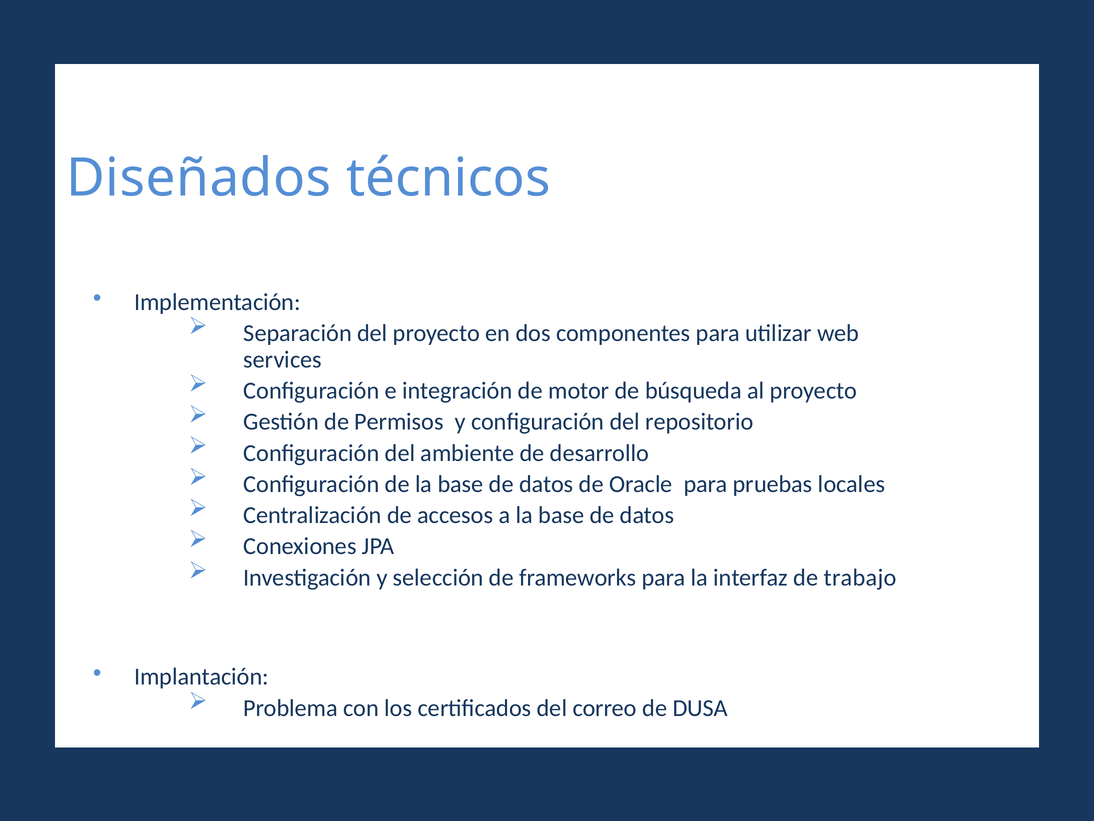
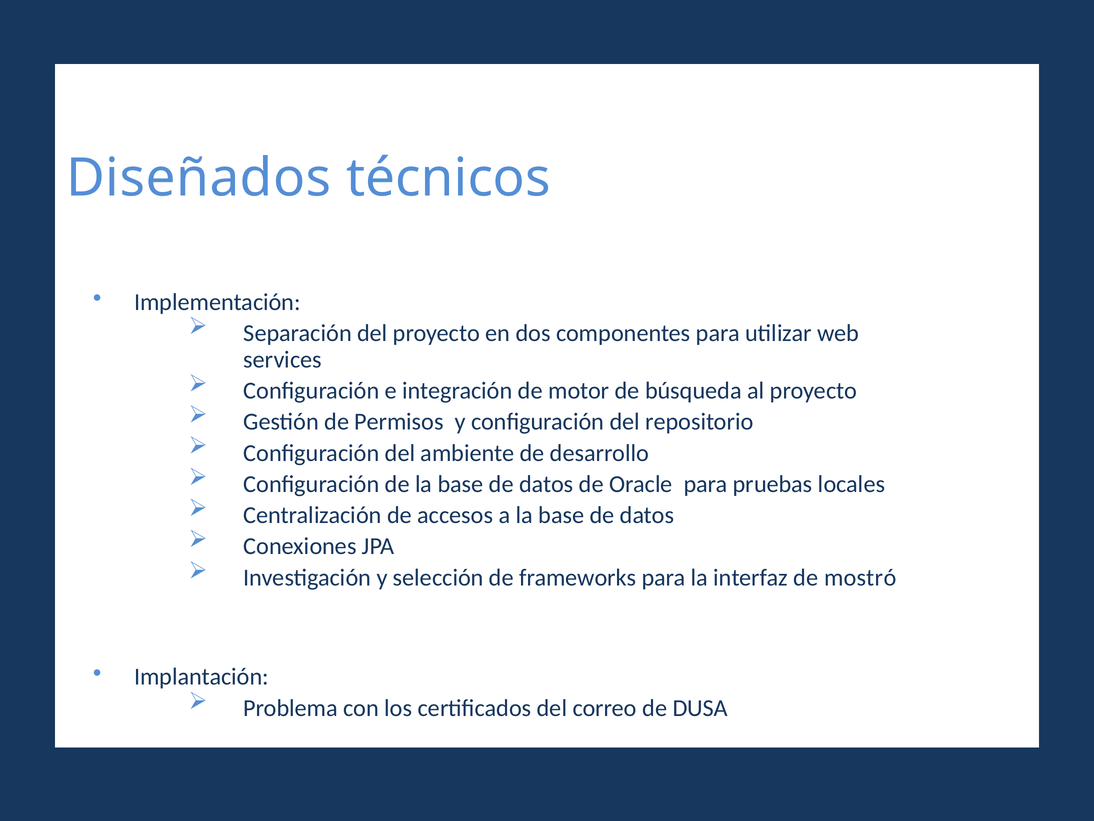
trabajo: trabajo -> mostró (860, 577)
